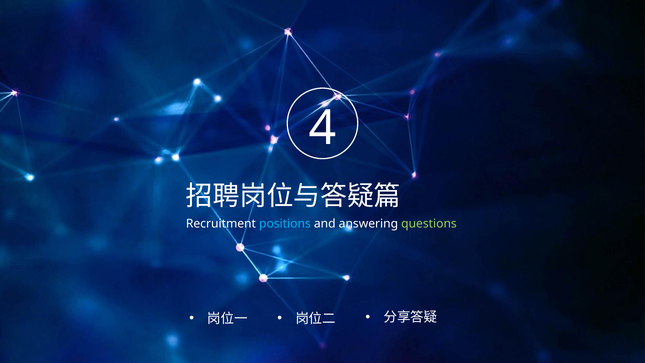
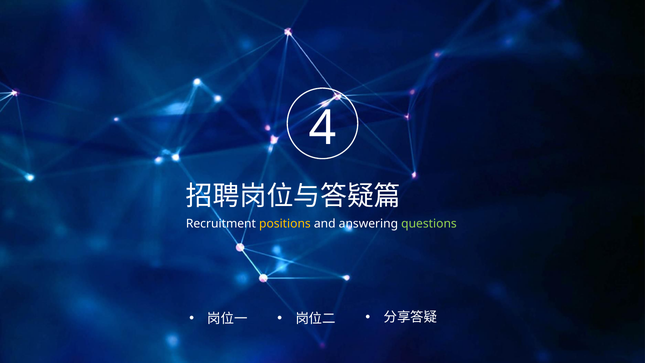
positions colour: light blue -> yellow (285, 224)
